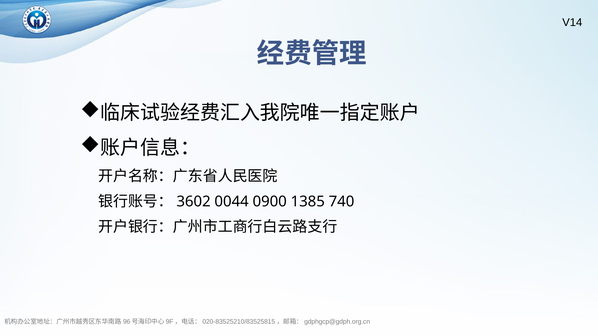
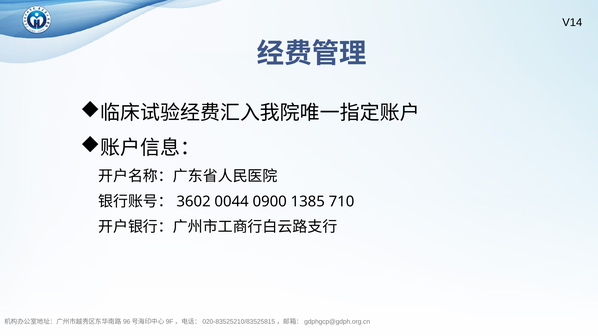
740: 740 -> 710 (342, 202)
